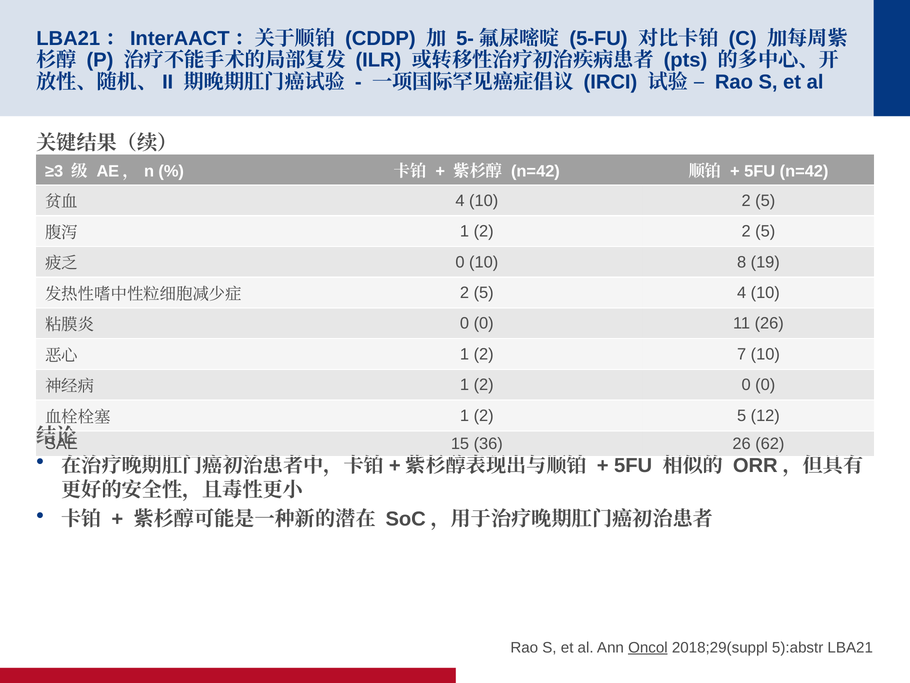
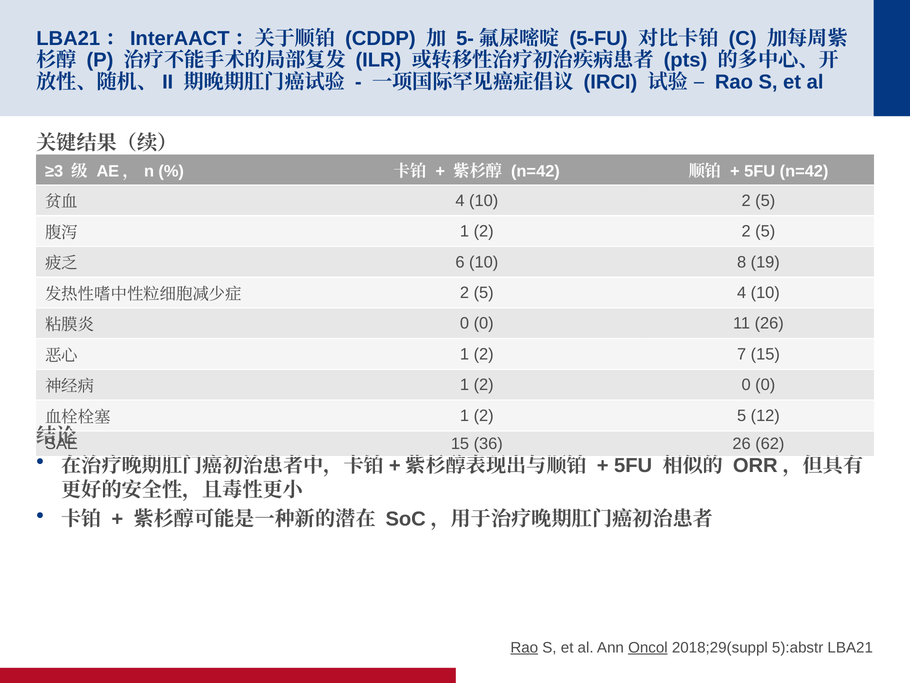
0: 0 -> 6 (460, 262)
7 10: 10 -> 15 (765, 354)
Rao underline: none -> present (524, 647)
